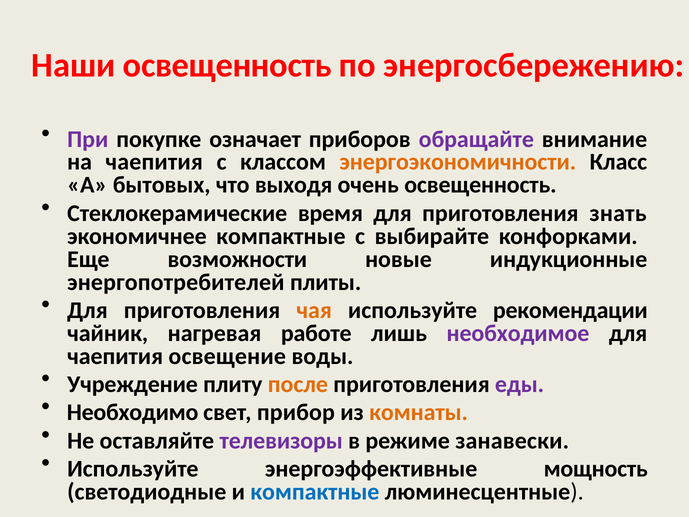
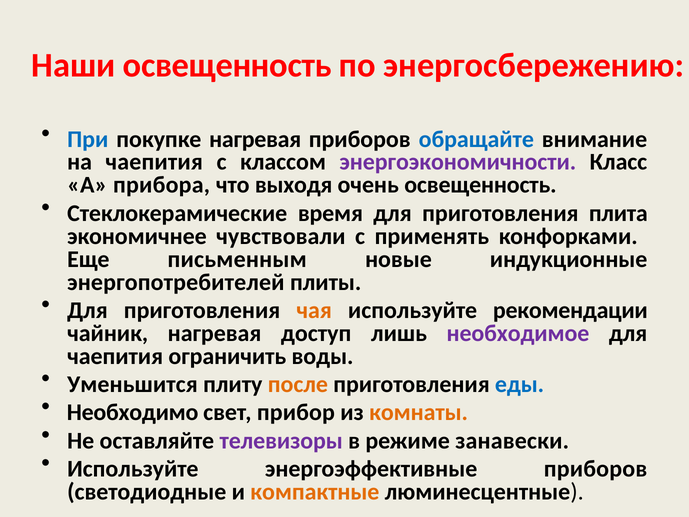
При colour: purple -> blue (88, 139)
покупке означает: означает -> нагревая (255, 139)
обращайте colour: purple -> blue (476, 139)
энергоэкономичности colour: orange -> purple (458, 162)
бытовых: бытовых -> прибора (162, 185)
знать: знать -> плита (618, 213)
экономичнее компактные: компактные -> чувствовали (281, 236)
выбирайте: выбирайте -> применять (432, 236)
возможности: возможности -> письменным (237, 259)
работе: работе -> доступ (316, 333)
освещение: освещение -> ограничить (227, 356)
Учреждение: Учреждение -> Уменьшится (132, 384)
еды colour: purple -> blue (520, 384)
энергоэффективные мощность: мощность -> приборов (595, 469)
компактные colour: blue -> orange (315, 492)
